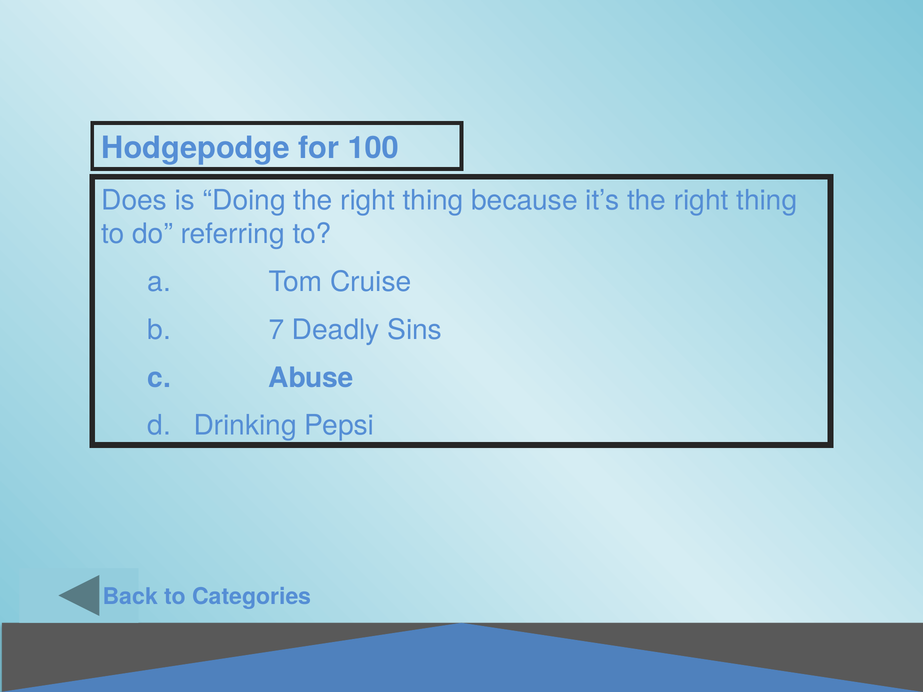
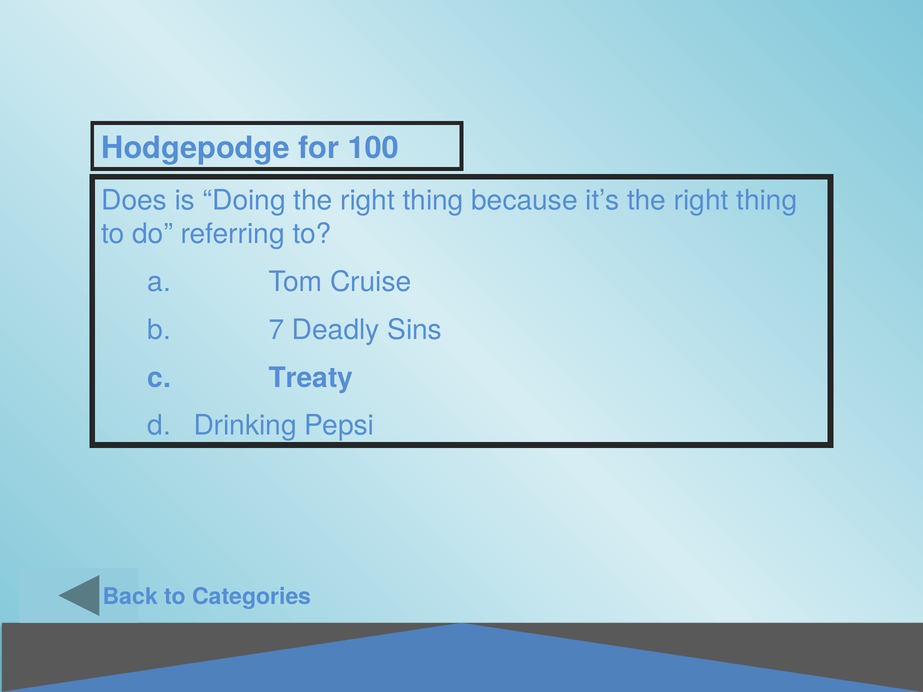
Abuse: Abuse -> Treaty (311, 378)
